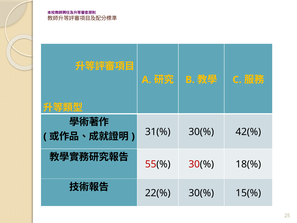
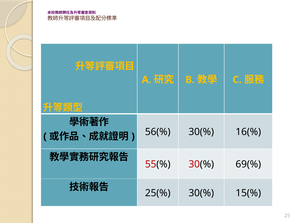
31(%: 31(% -> 56(% (158, 132)
42(%: 42(% -> 16(% (248, 132)
18(%: 18(% -> 69(% (248, 164)
22(%: 22(% -> 25(% (158, 193)
